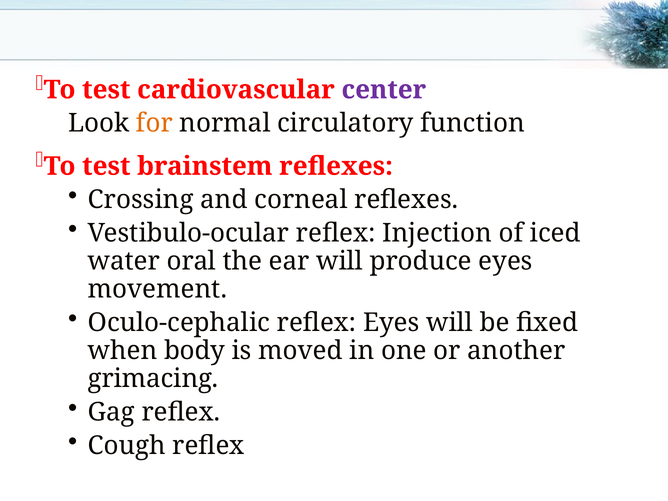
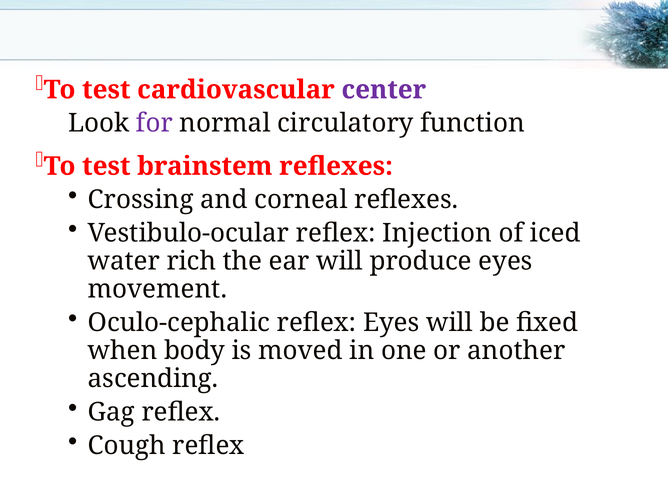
for colour: orange -> purple (154, 123)
oral: oral -> rich (191, 261)
grimacing: grimacing -> ascending (153, 379)
